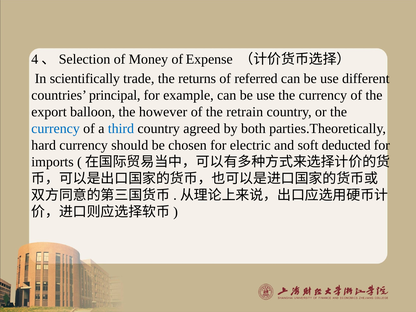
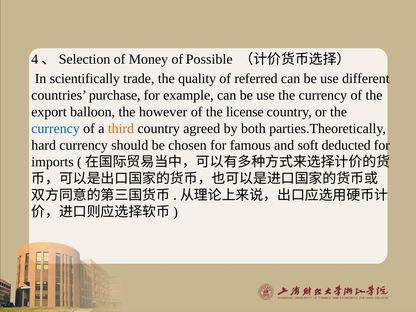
Expense: Expense -> Possible (209, 59)
returns: returns -> quality (197, 79)
principal: principal -> purchase (115, 95)
retrain: retrain -> license (245, 112)
third colour: blue -> orange (121, 129)
electric: electric -> famous (250, 145)
